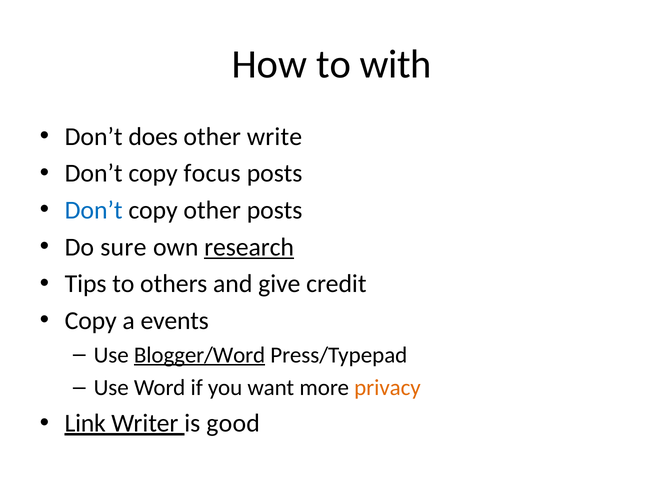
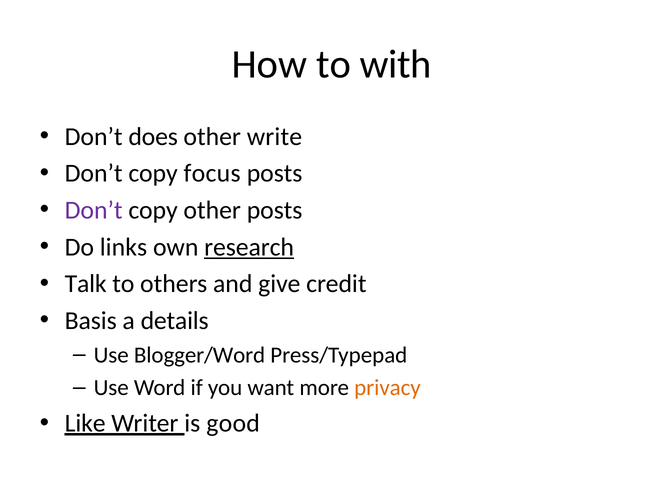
Don’t colour: blue -> purple (94, 210)
sure: sure -> links (123, 247)
Tips: Tips -> Talk (86, 284)
Copy: Copy -> Basis (91, 321)
events: events -> details (175, 321)
Blogger/Word underline: present -> none (200, 355)
Link: Link -> Like (85, 423)
